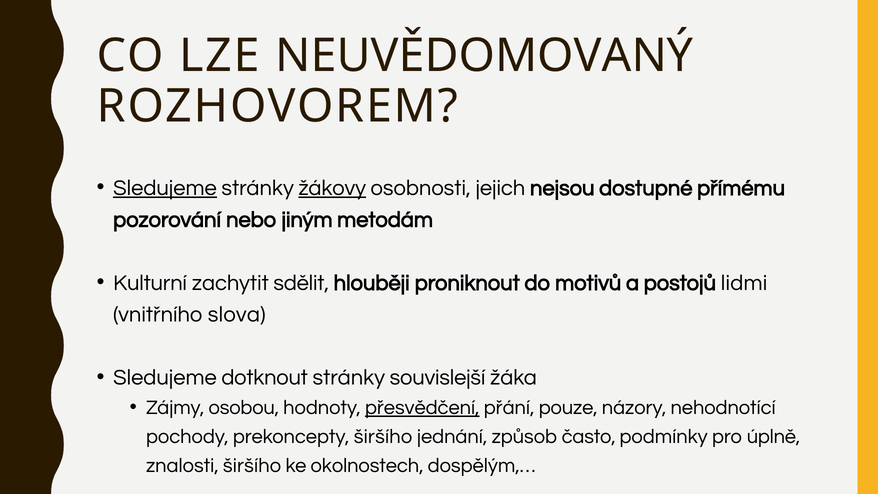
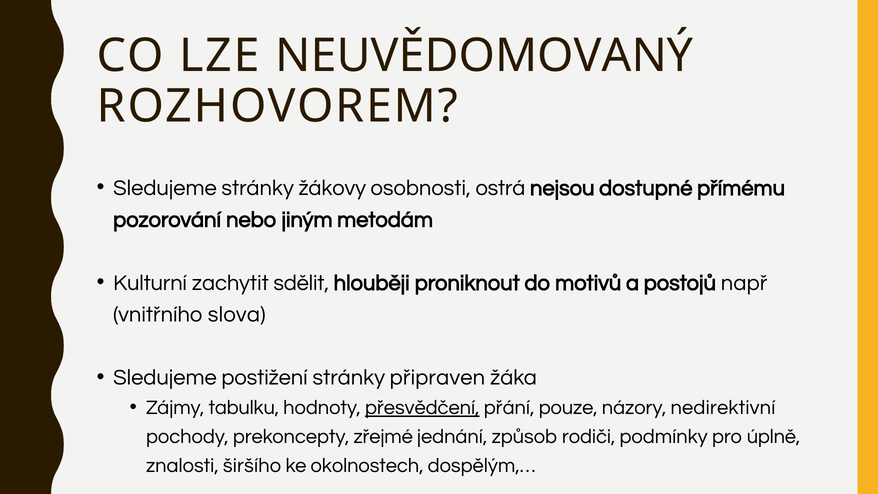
Sledujeme underline: present -> none (165, 188)
žákovy underline: present -> none (332, 188)
jejich: jejich -> ostrá (500, 188)
lidmi: lidmi -> např (744, 283)
dotknout: dotknout -> postižení (265, 378)
souvislejší: souvislejší -> připraven (437, 378)
osobou: osobou -> tabulku (244, 407)
nehodnotící: nehodnotící -> nedirektivní (723, 407)
prekoncepty širšího: širšího -> zřejmé (383, 436)
často: často -> rodiči (589, 436)
